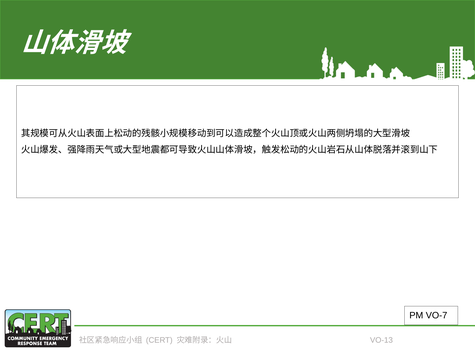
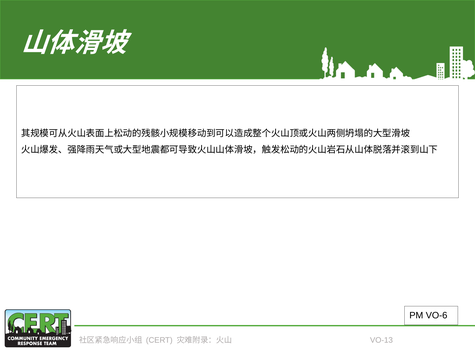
VO-7: VO-7 -> VO-6 (437, 315)
